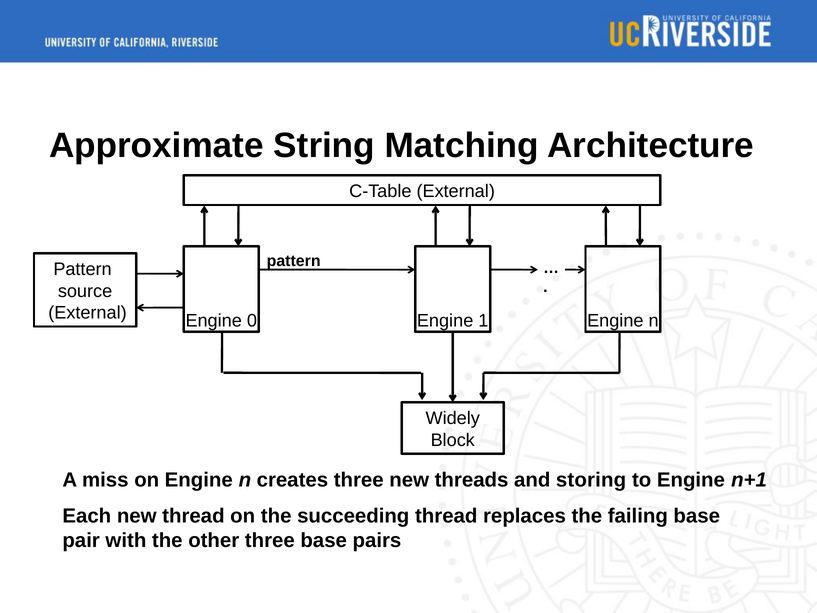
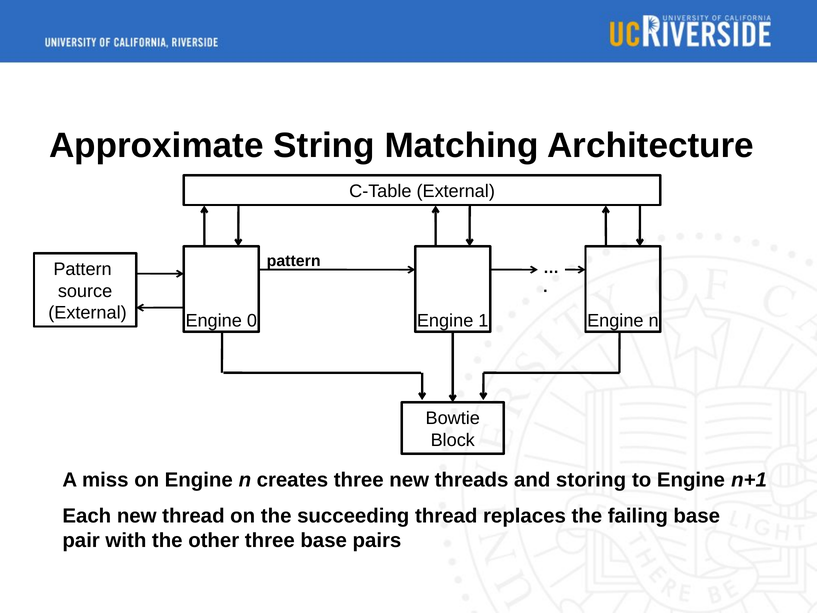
Widely: Widely -> Bowtie (453, 418)
